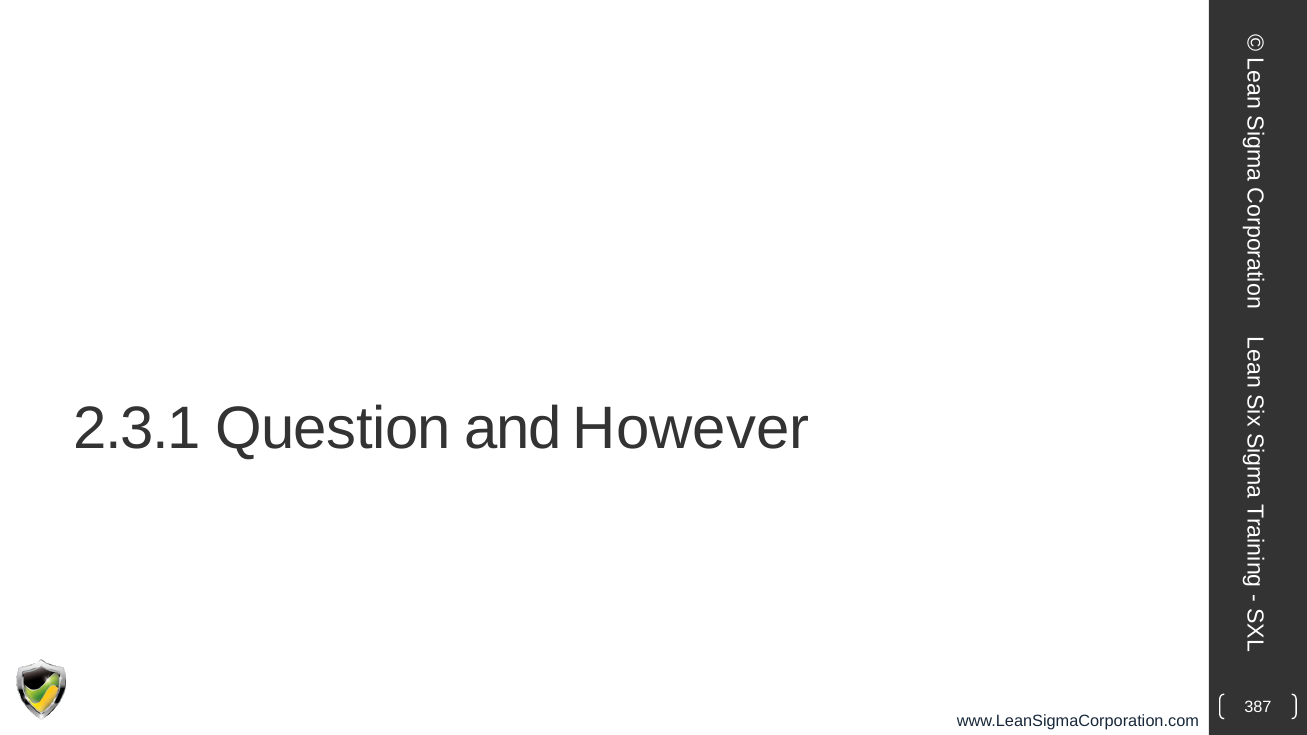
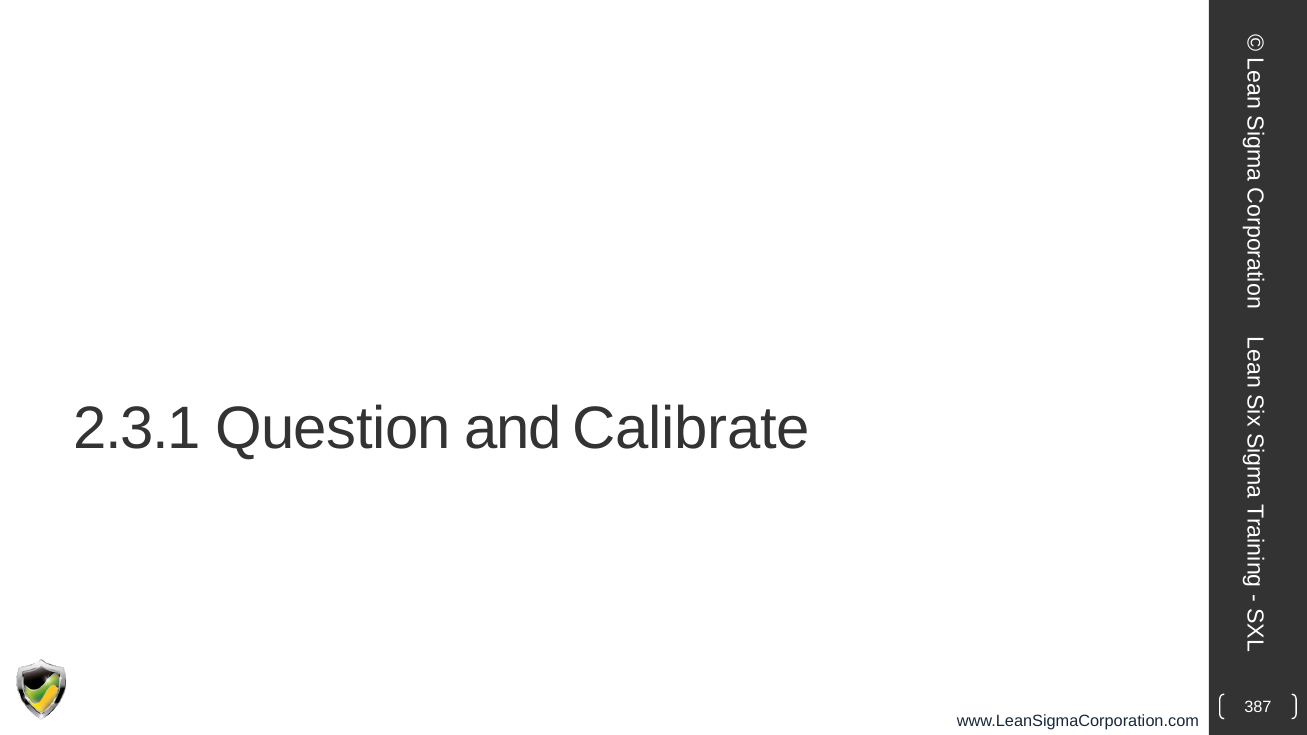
However: However -> Calibrate (691, 429)
